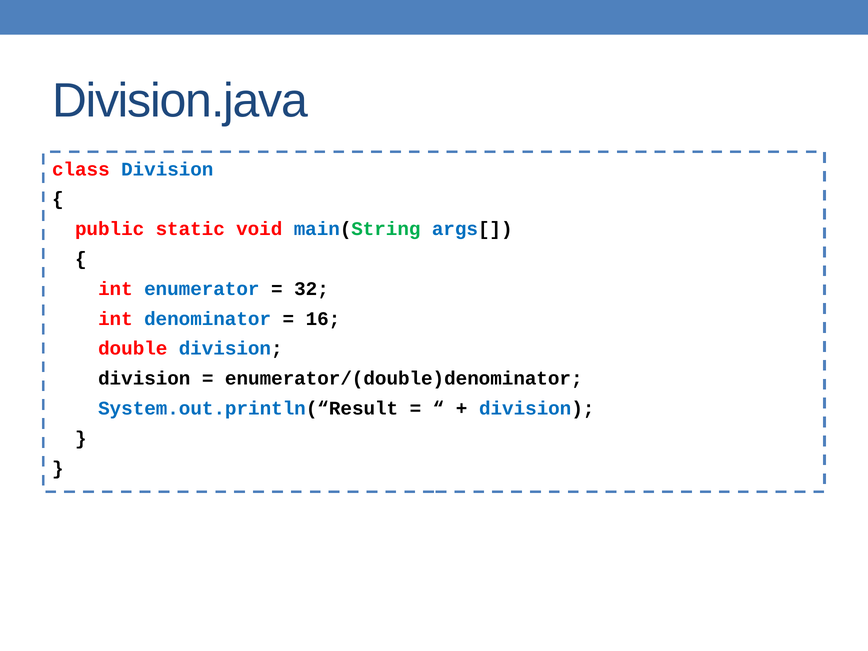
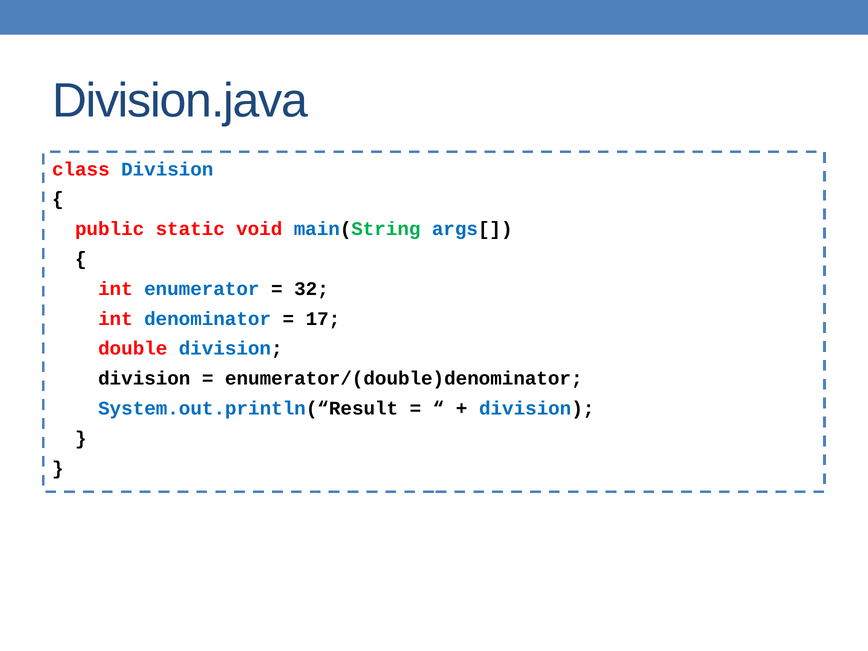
16: 16 -> 17 (323, 319)
